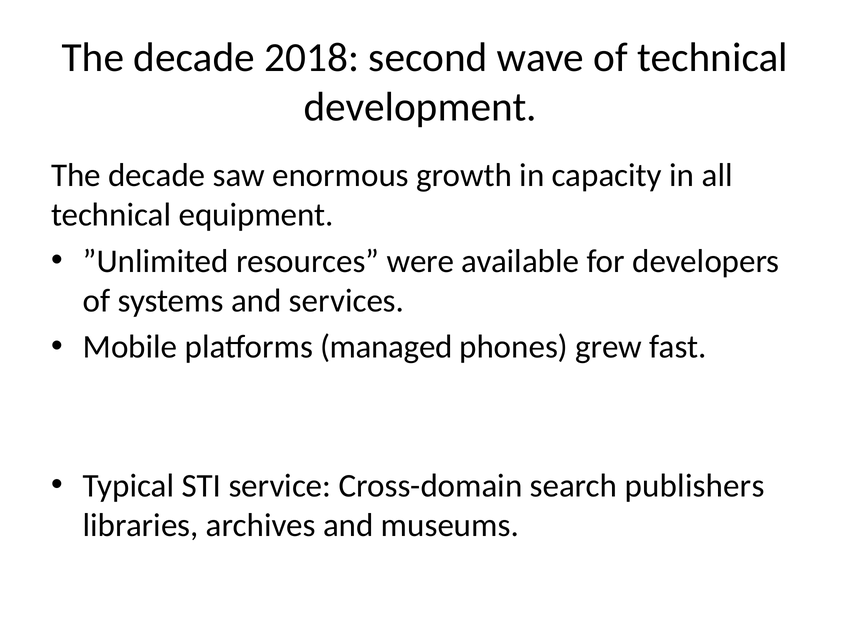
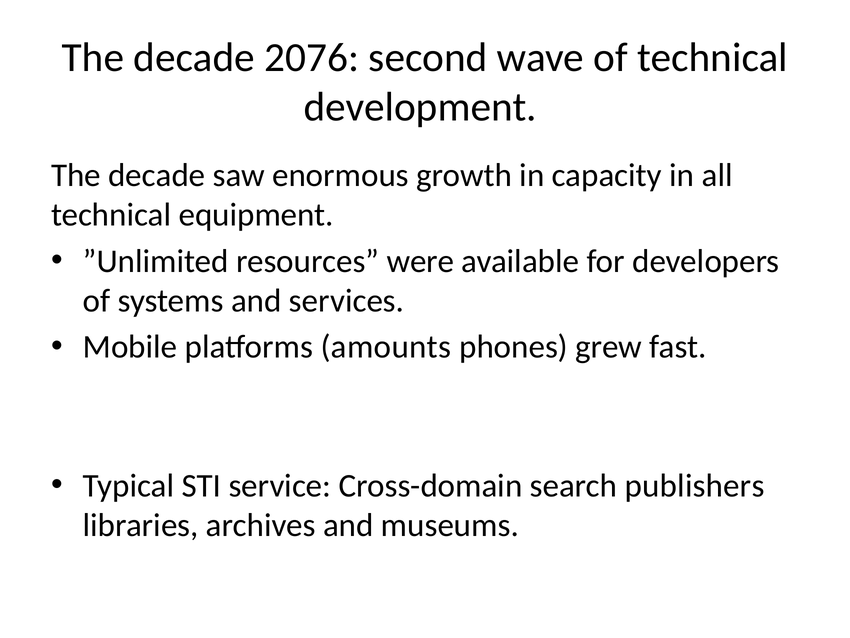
2018: 2018 -> 2076 (312, 57)
managed: managed -> amounts (386, 347)
